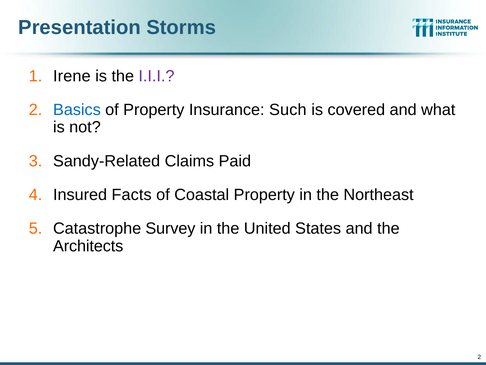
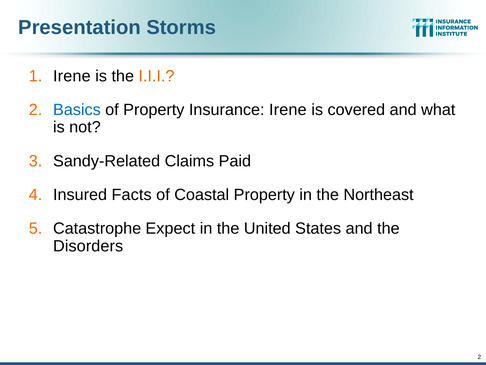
I.I.I colour: purple -> orange (156, 76)
Insurance Such: Such -> Irene (288, 110)
Survey: Survey -> Expect (170, 228)
Architects: Architects -> Disorders (88, 246)
